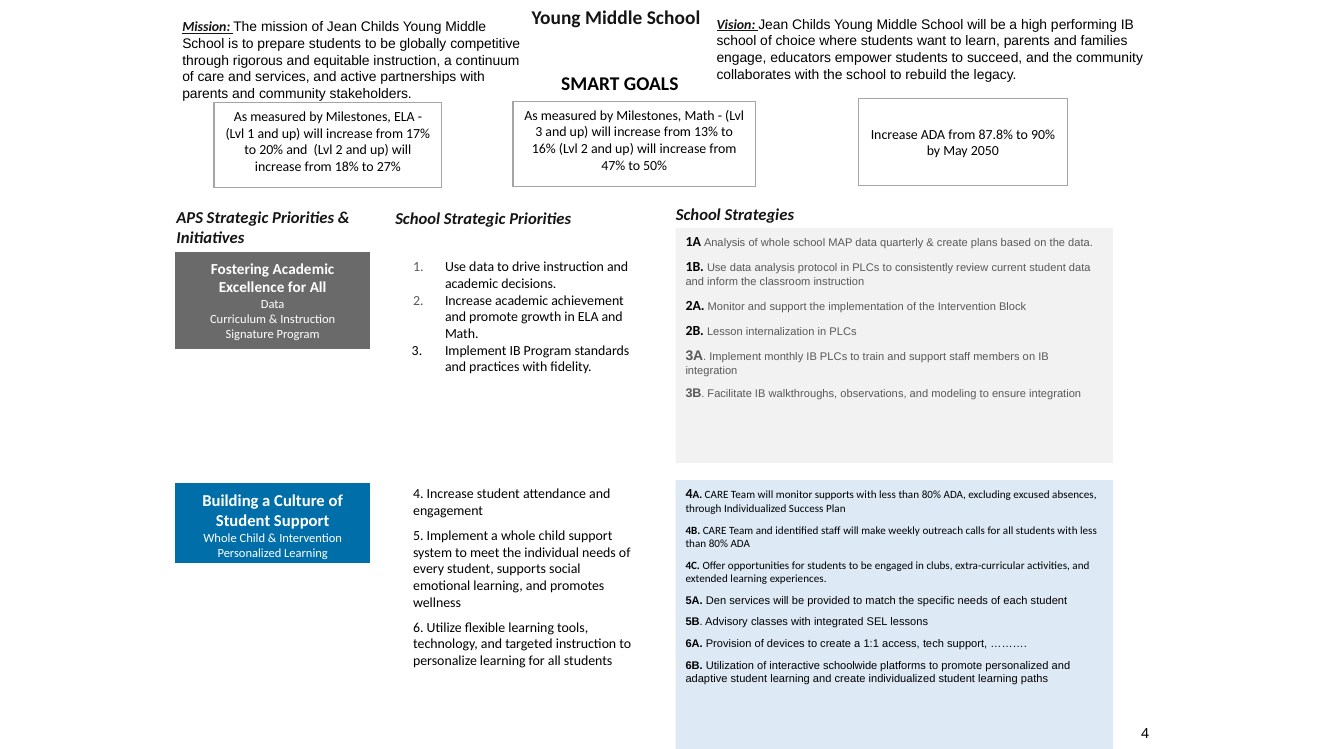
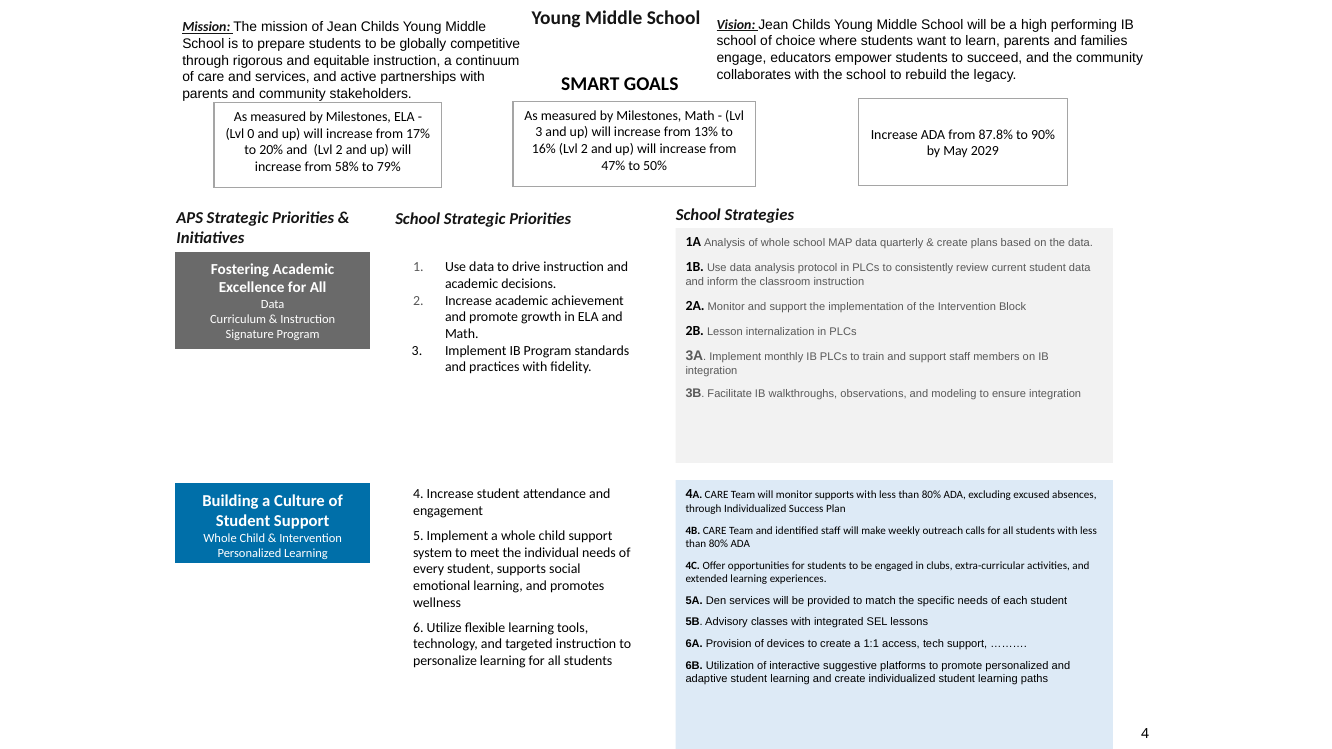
Lvl 1: 1 -> 0 (251, 134)
2050: 2050 -> 2029 (985, 151)
18%: 18% -> 58% (347, 167)
27%: 27% -> 79% (389, 167)
schoolwide: schoolwide -> suggestive (850, 666)
